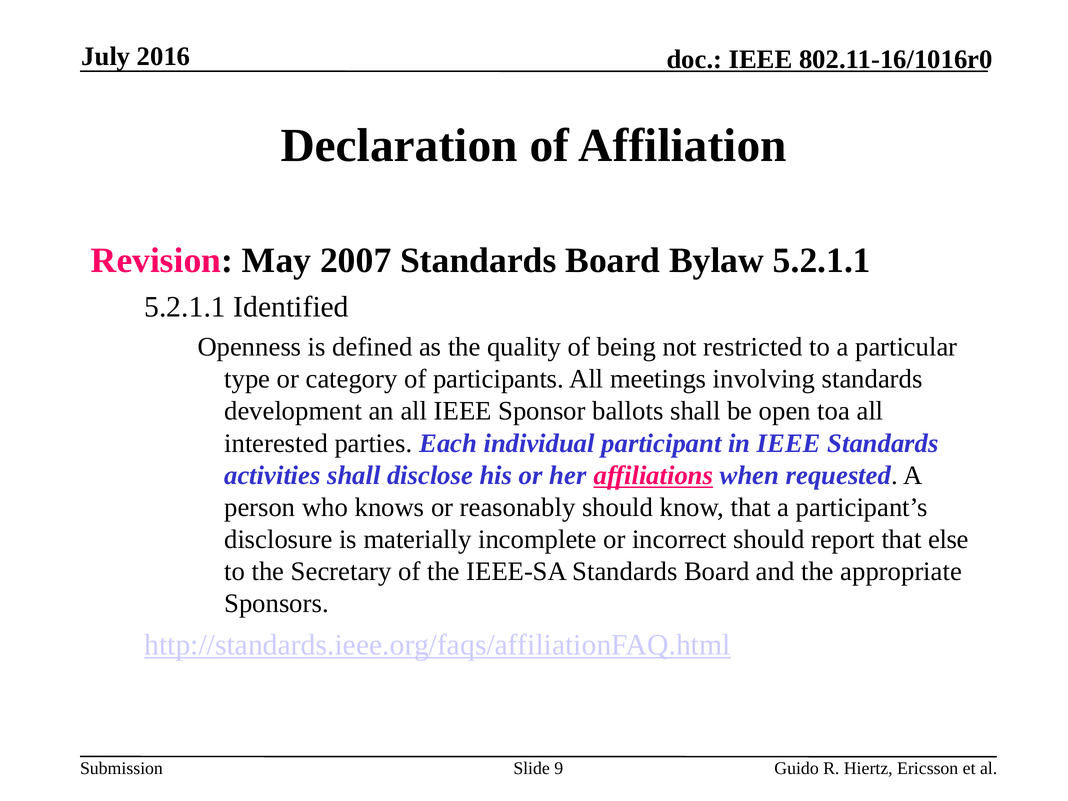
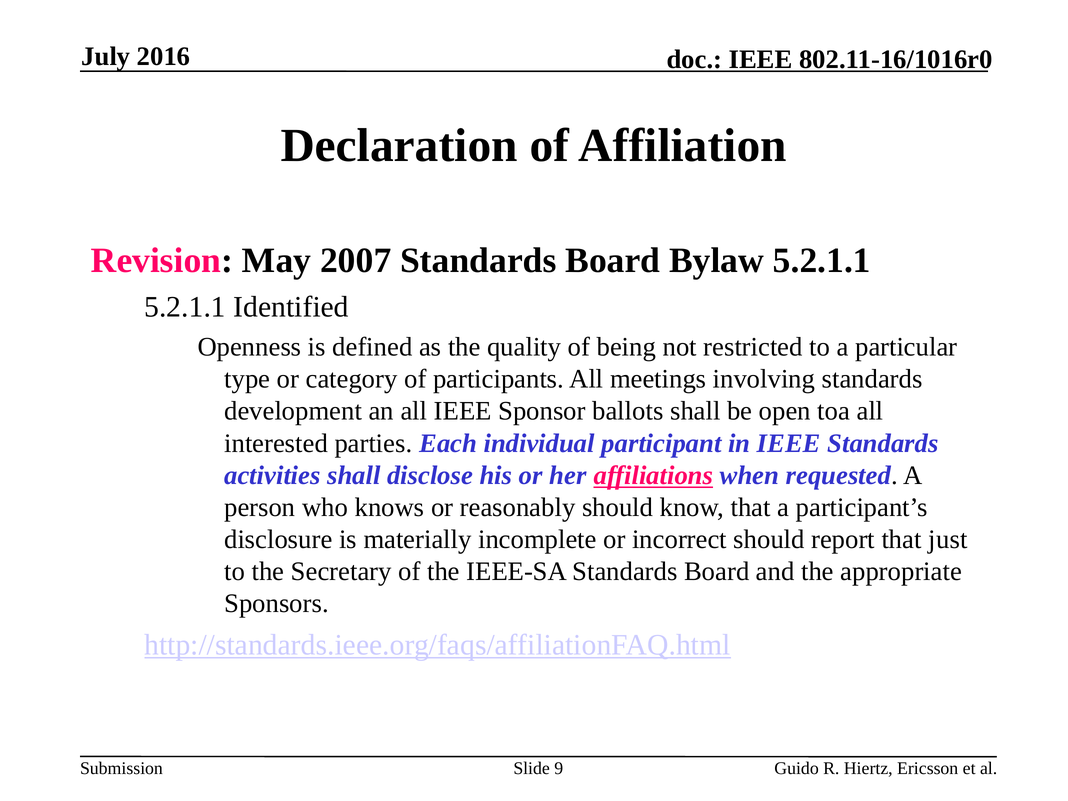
else: else -> just (948, 539)
